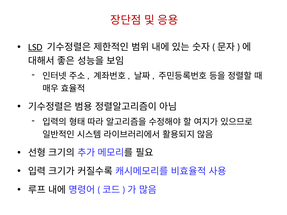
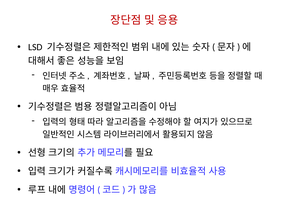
LSD underline: present -> none (35, 47)
